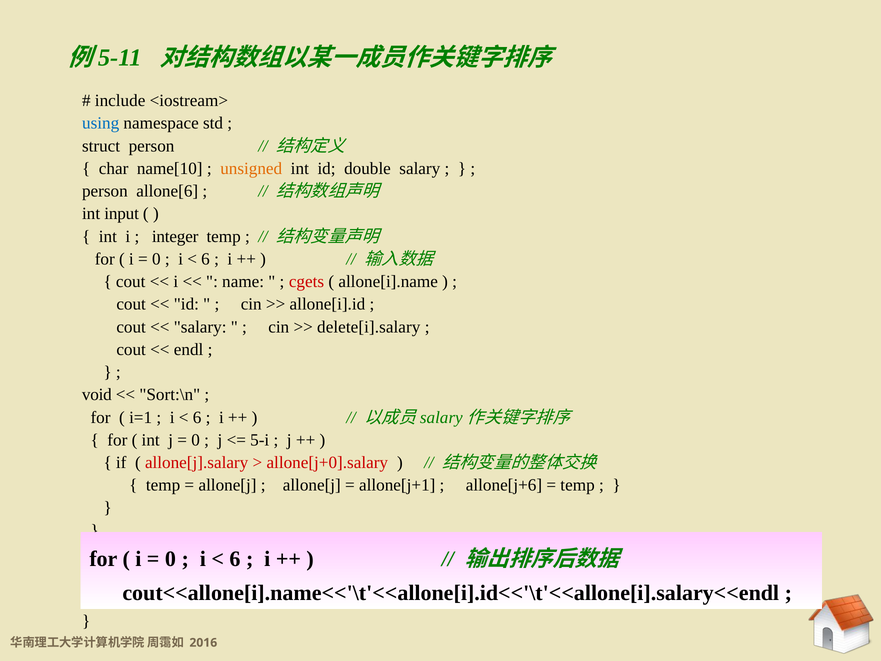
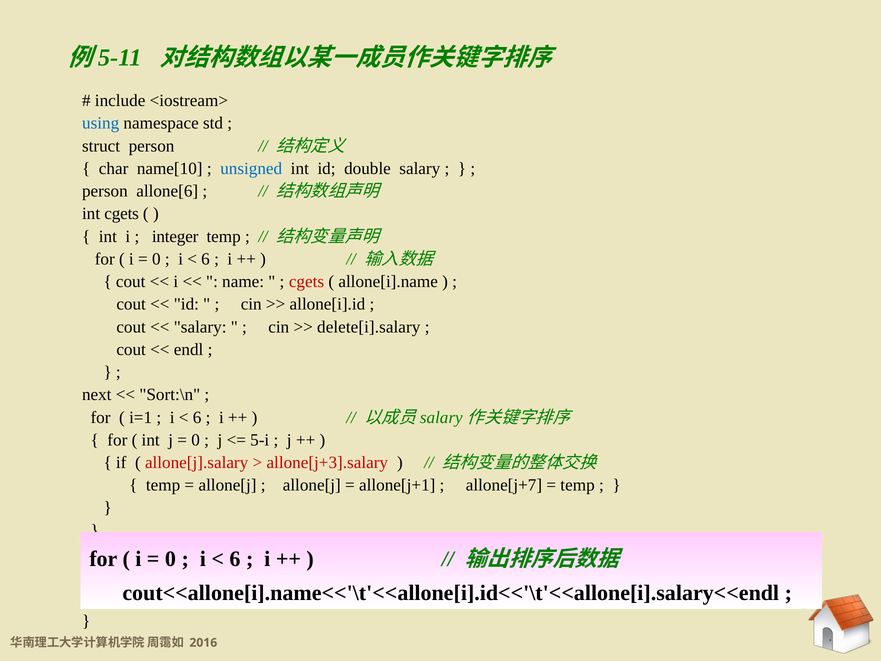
unsigned colour: orange -> blue (251, 168)
int input: input -> cgets (122, 214)
void: void -> next (97, 395)
allone[j+0].salary: allone[j+0].salary -> allone[j+3].salary (327, 462)
allone[j+6: allone[j+6 -> allone[j+7 (504, 485)
